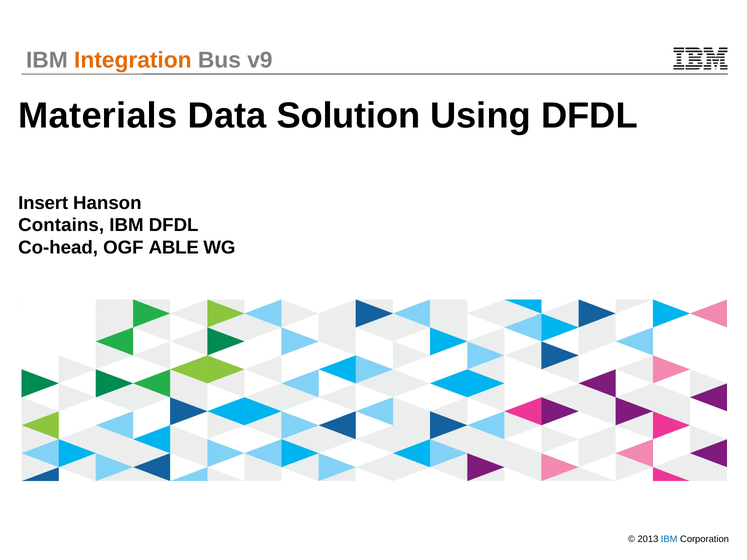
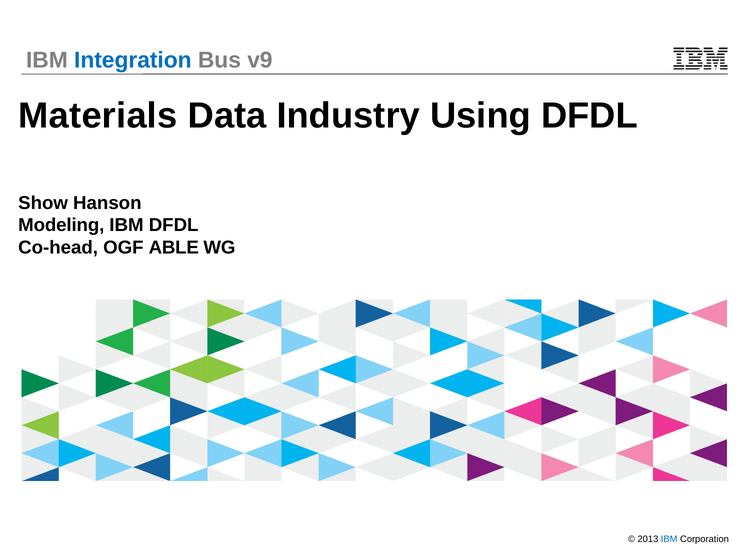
Integration colour: orange -> blue (133, 60)
Solution: Solution -> Industry (348, 116)
Insert: Insert -> Show (43, 203)
Contains: Contains -> Modeling (61, 225)
